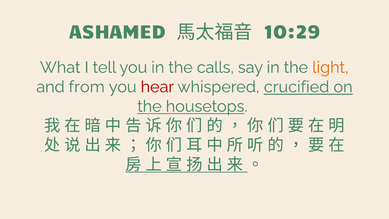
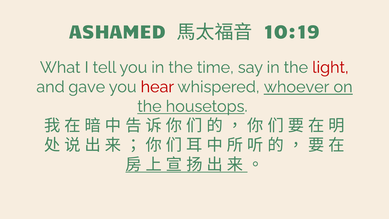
10:29: 10:29 -> 10:19 (292, 32)
calls: calls -> time (215, 67)
light colour: orange -> red (330, 67)
from: from -> gave (87, 87)
crucified: crucified -> whoever (297, 87)
